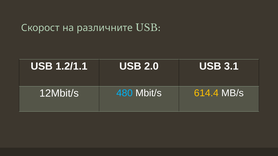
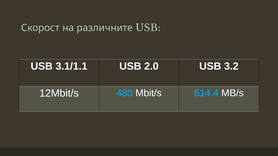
1.2/1.1: 1.2/1.1 -> 3.1/1.1 (71, 66)
3.1: 3.1 -> 3.2 (231, 66)
614.4 colour: yellow -> light blue (206, 93)
